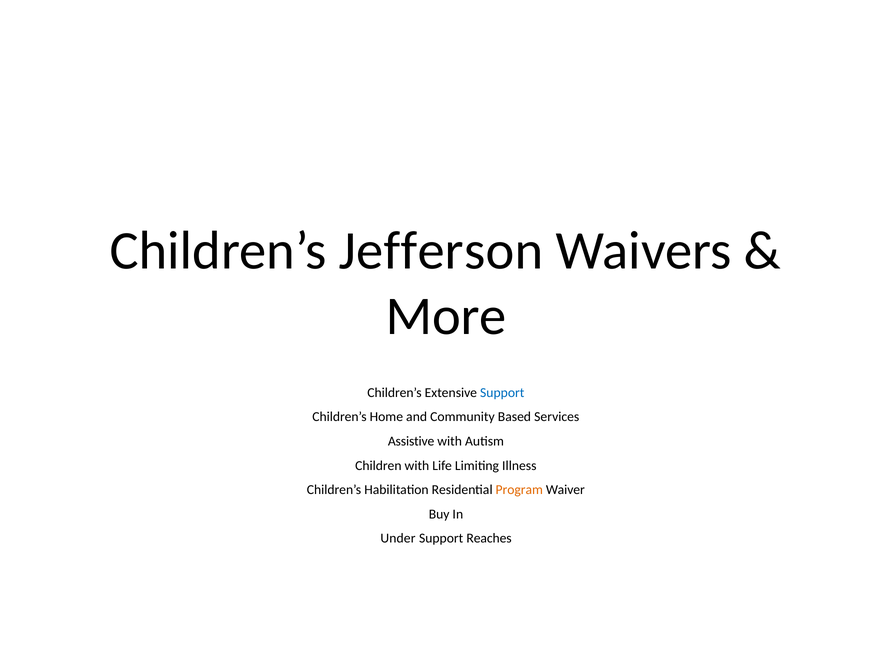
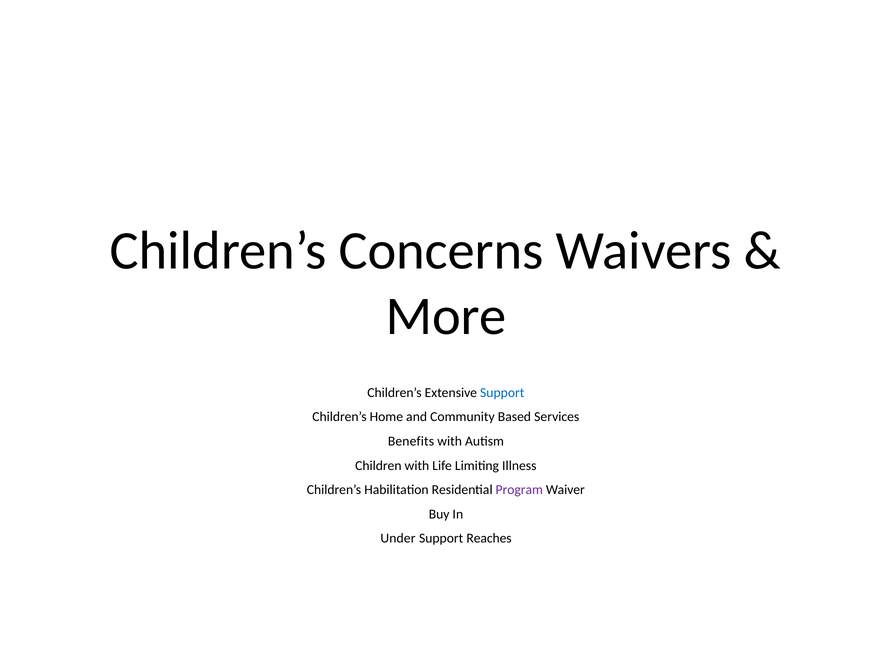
Jefferson: Jefferson -> Concerns (441, 251)
Assistive: Assistive -> Benefits (411, 441)
Program colour: orange -> purple (519, 490)
